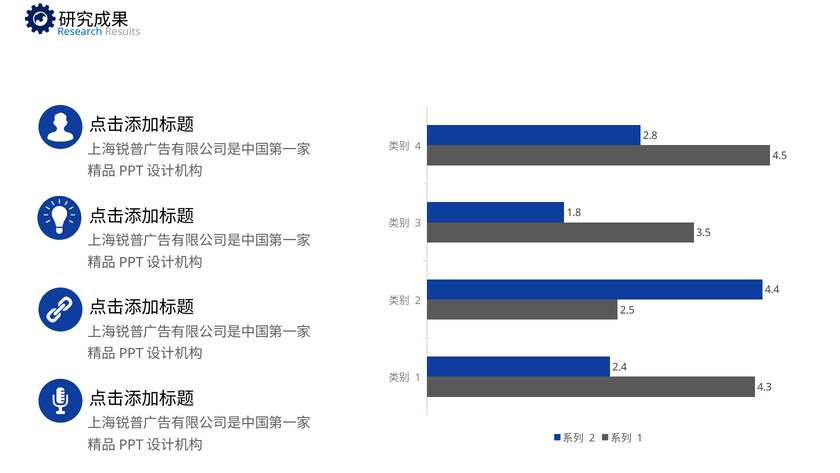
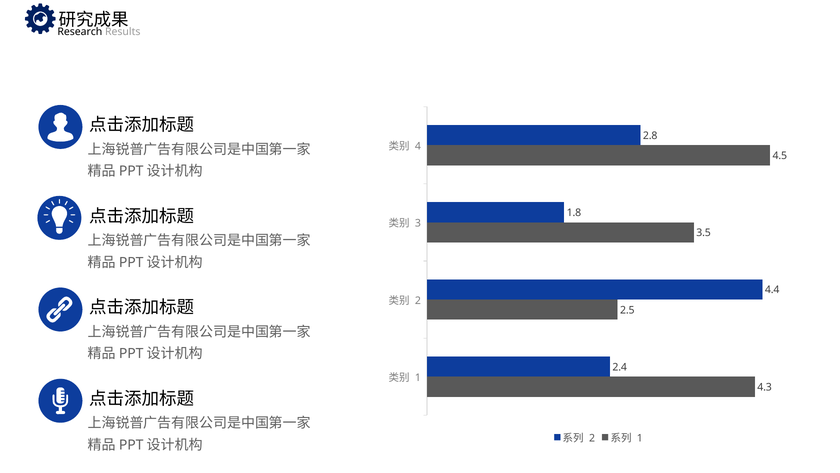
Research colour: blue -> black (80, 32)
